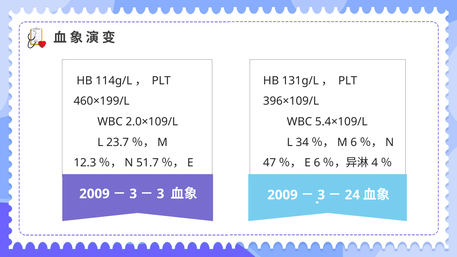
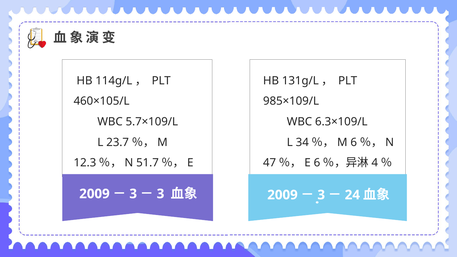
460×199/L: 460×199/L -> 460×105/L (102, 101)
396×109/L: 396×109/L -> 985×109/L (291, 101)
2.0×109/L: 2.0×109/L -> 5.7×109/L (152, 122)
5.4×109/L: 5.4×109/L -> 6.3×109/L (341, 122)
